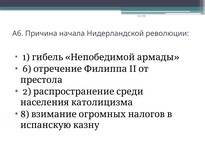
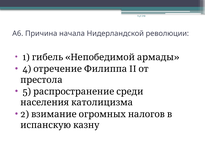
6: 6 -> 4 (27, 69)
2: 2 -> 5 (27, 92)
8: 8 -> 2 (25, 115)
